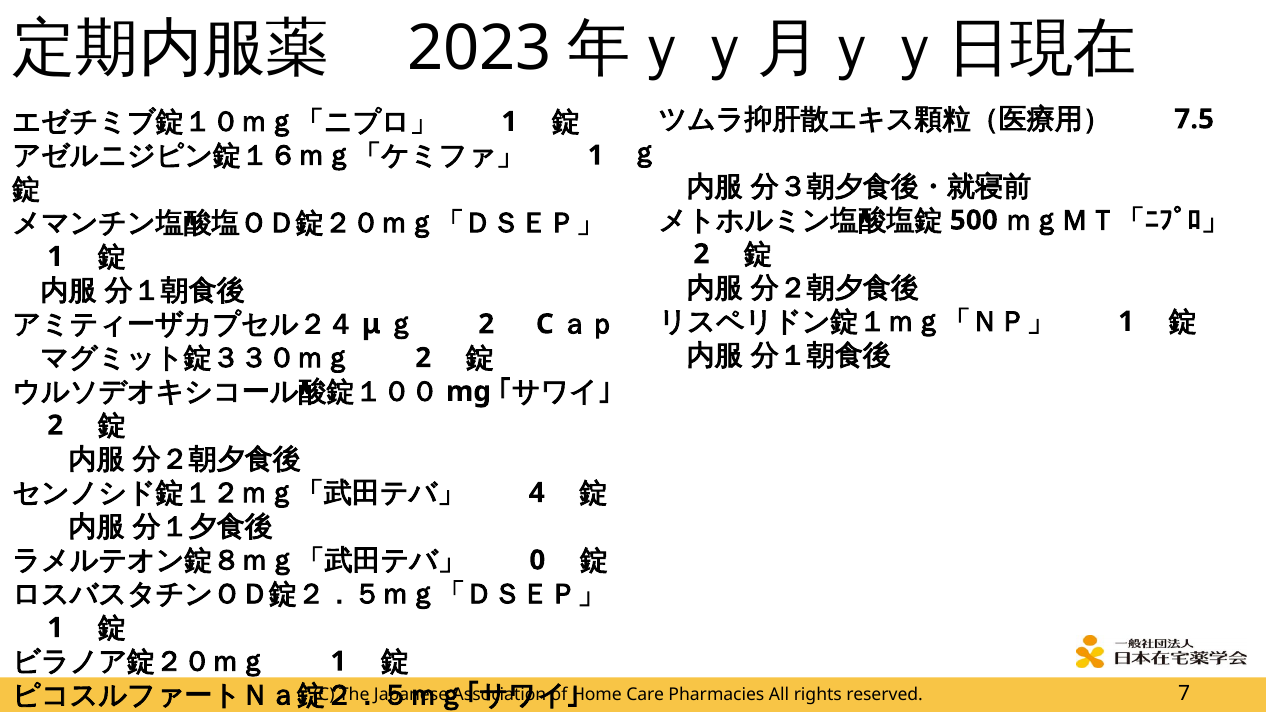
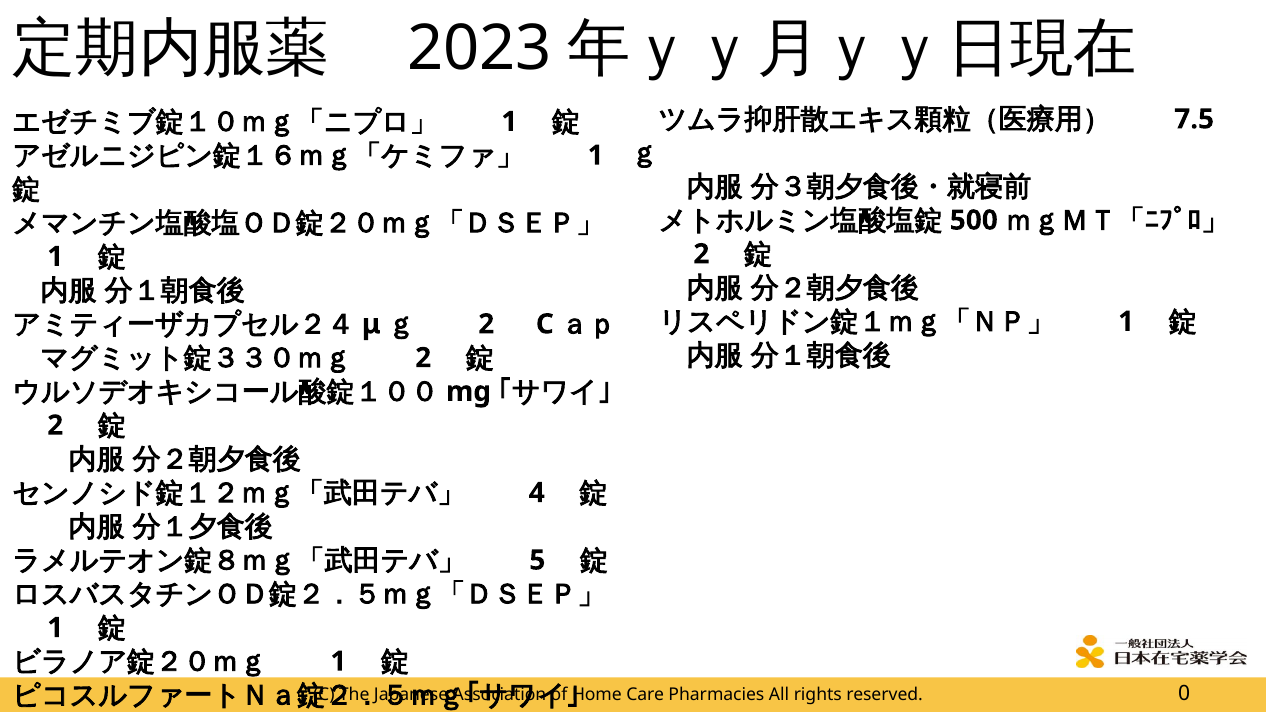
0: 0 -> 5 (537, 560)
7: 7 -> 0 (1184, 694)
